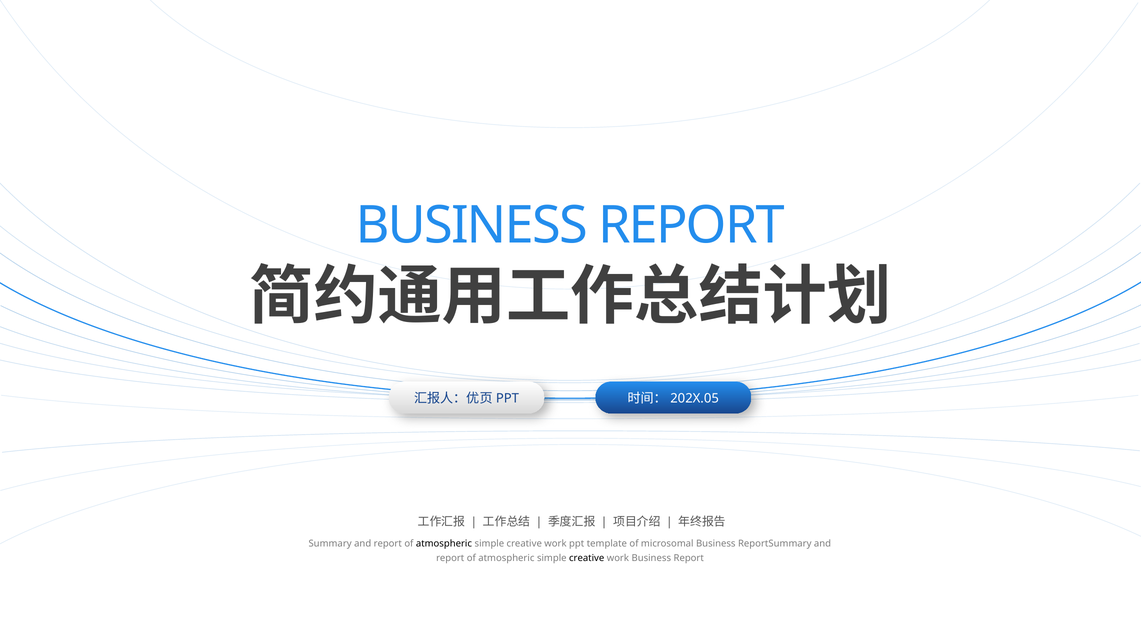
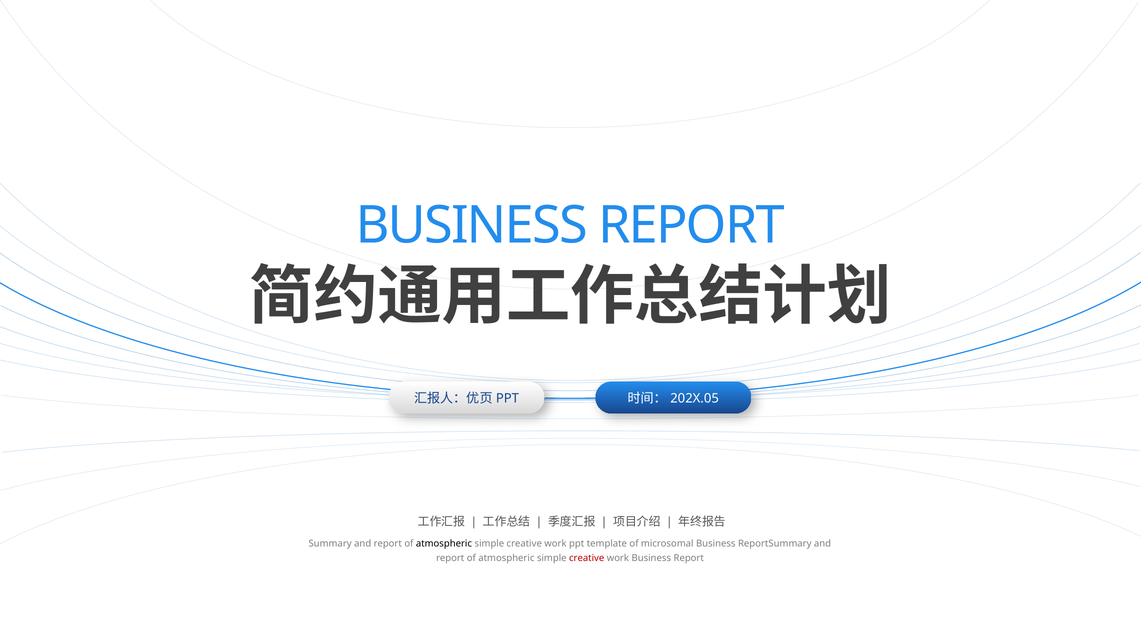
creative colour: black -> red (587, 558)
